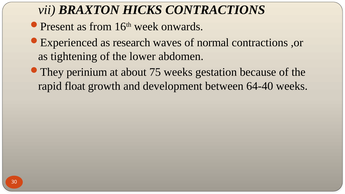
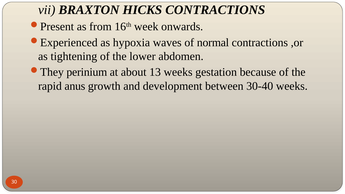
research: research -> hypoxia (131, 43)
75: 75 -> 13 (155, 72)
float: float -> anus (75, 86)
64-40: 64-40 -> 30-40 (260, 86)
